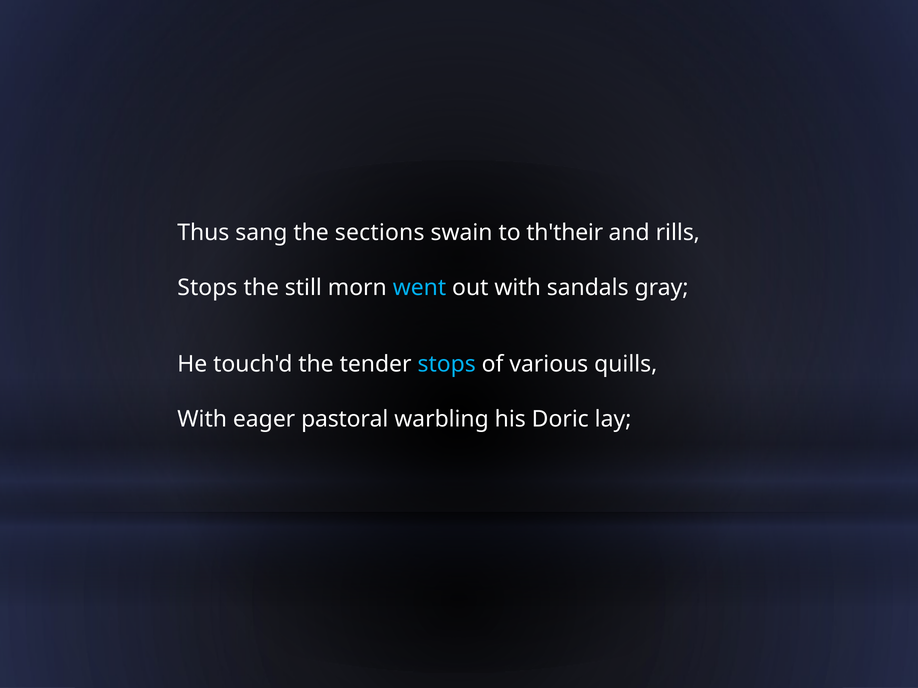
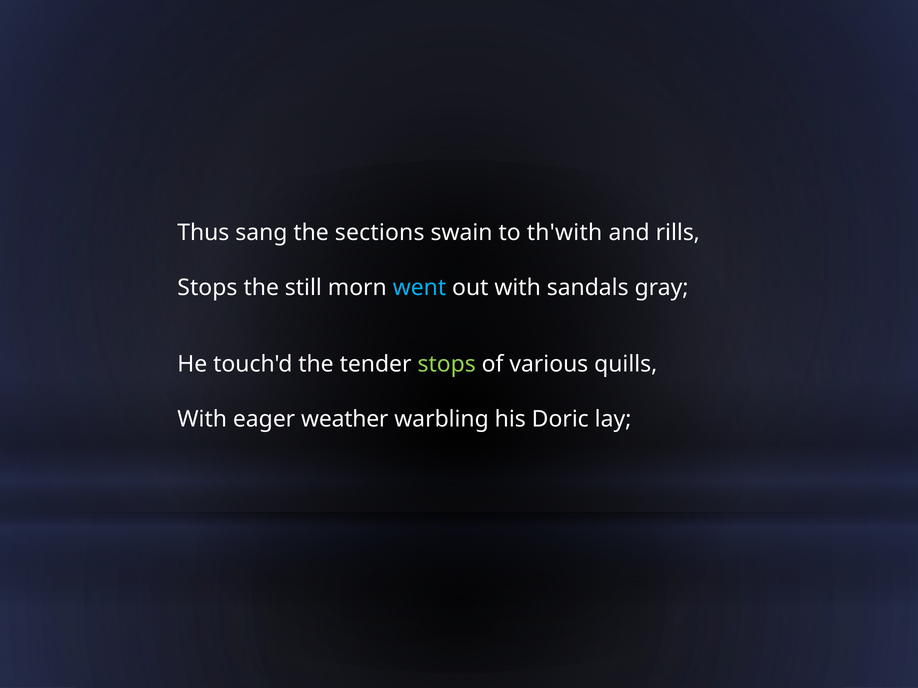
th'their: th'their -> th'with (564, 233)
stops colour: light blue -> light green (447, 364)
pastoral: pastoral -> weather (345, 419)
